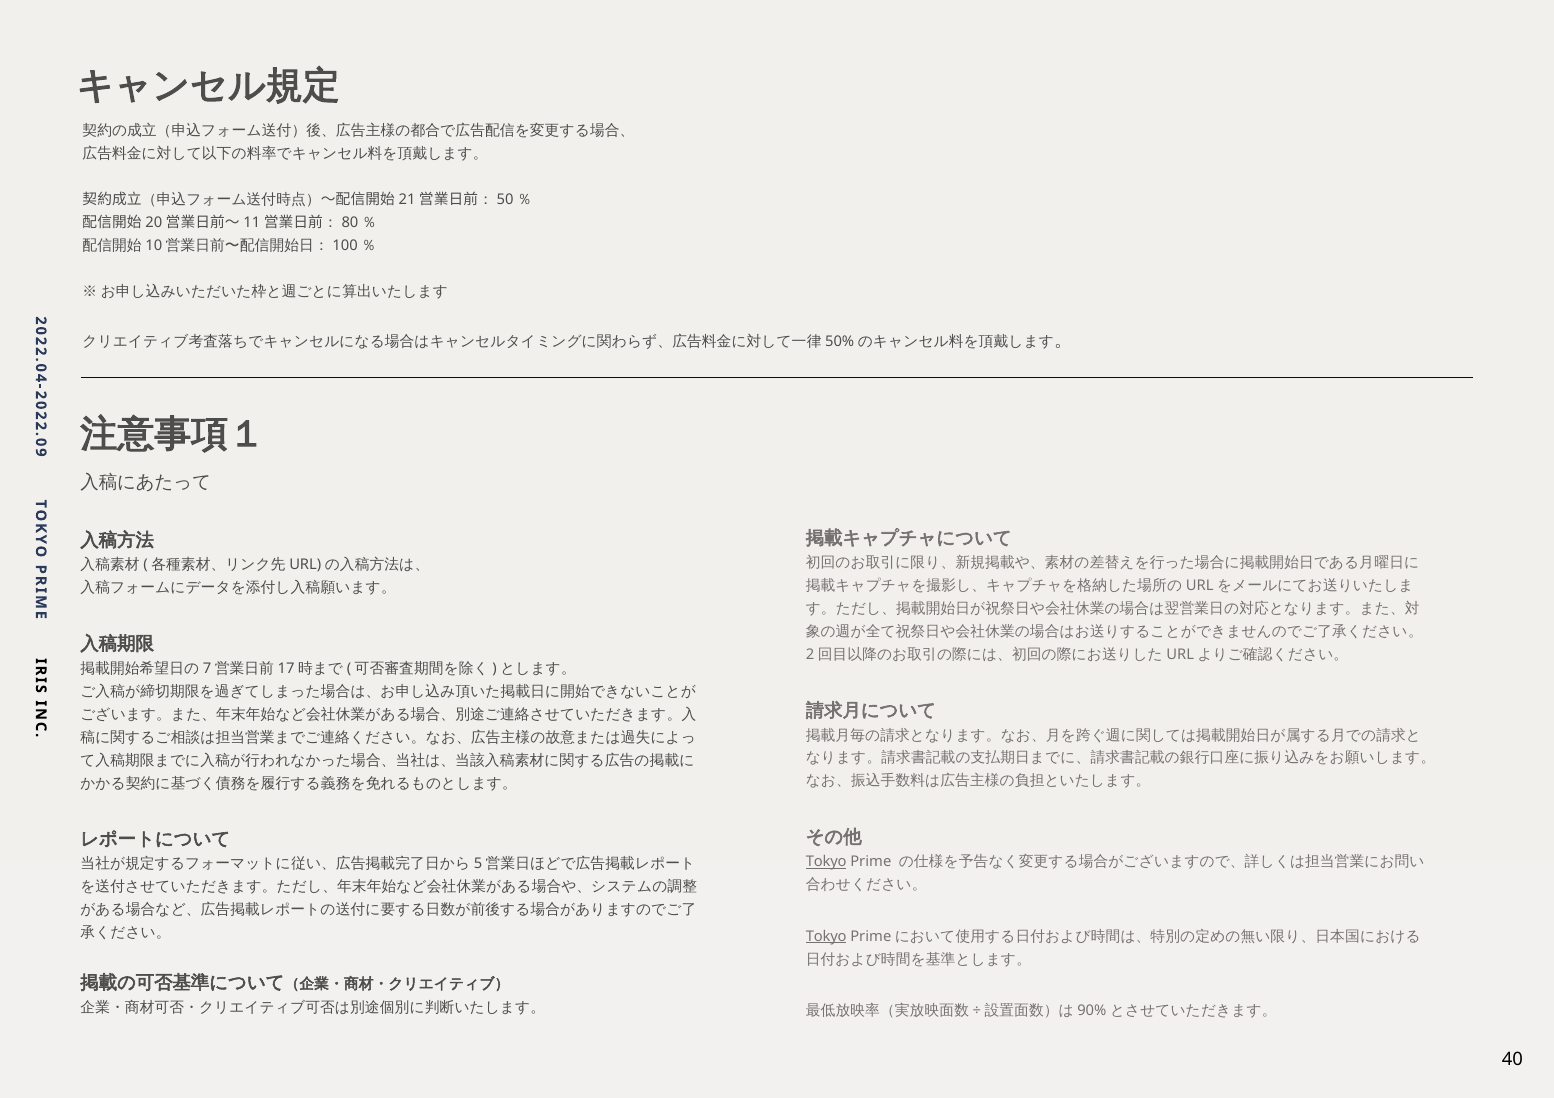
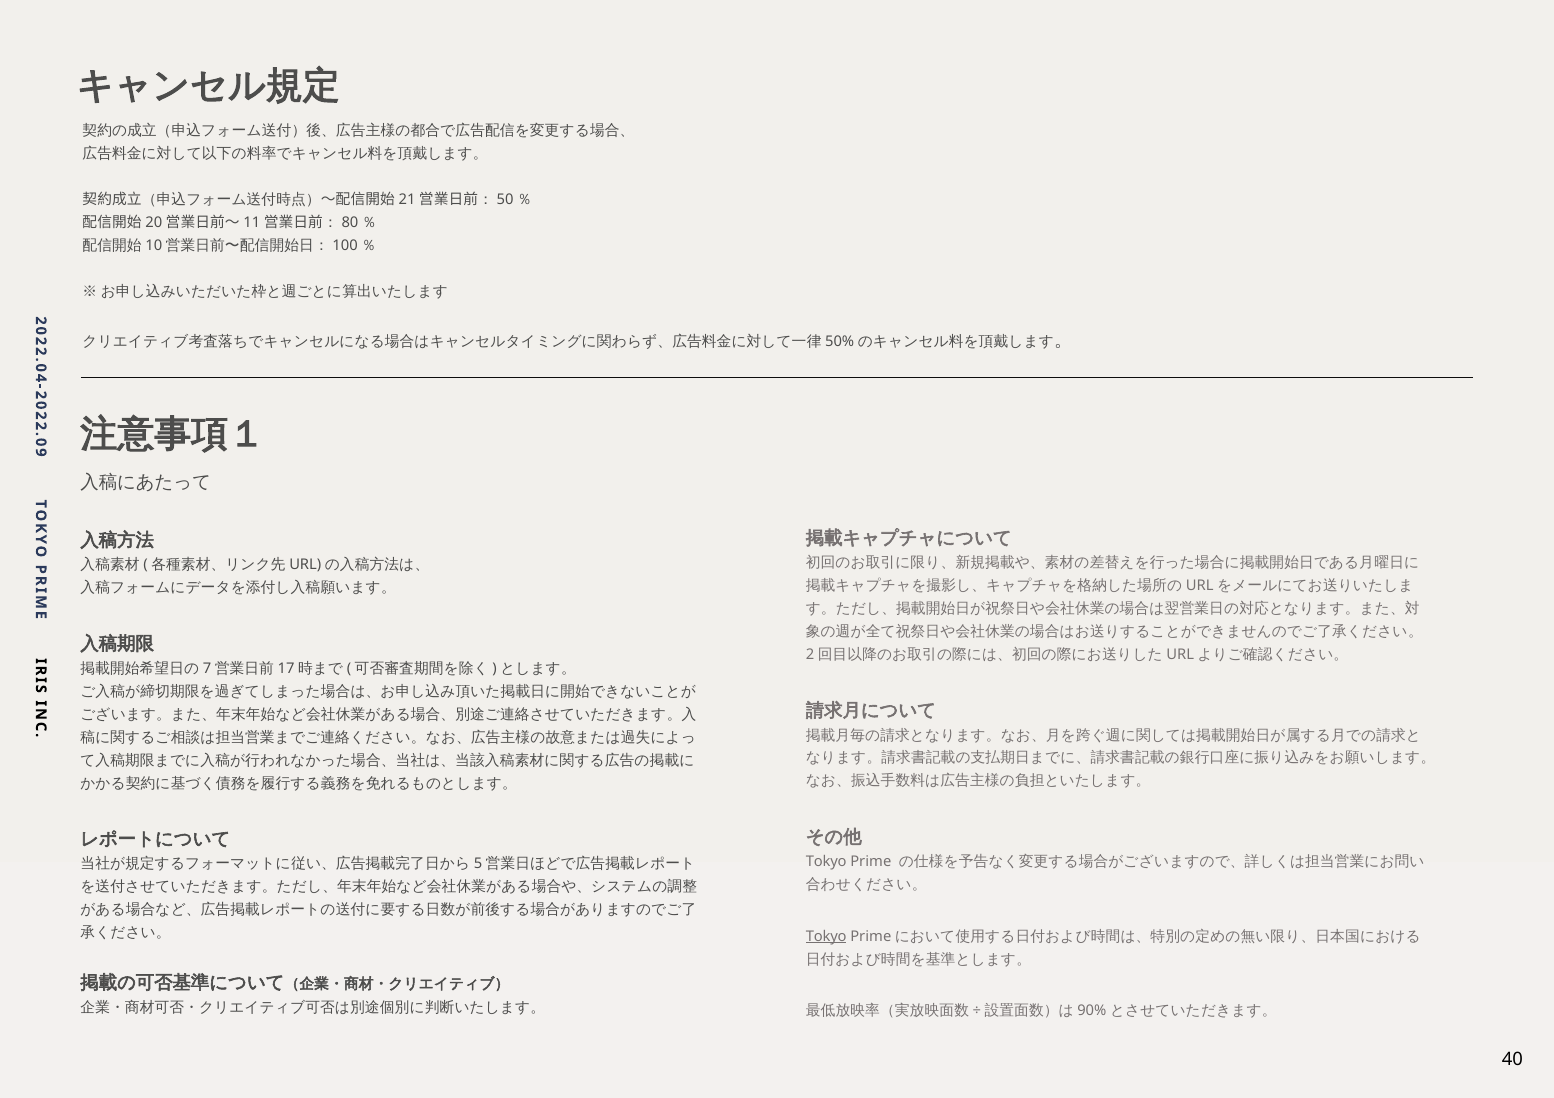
Tokyo underline: present -> none (826, 862)
